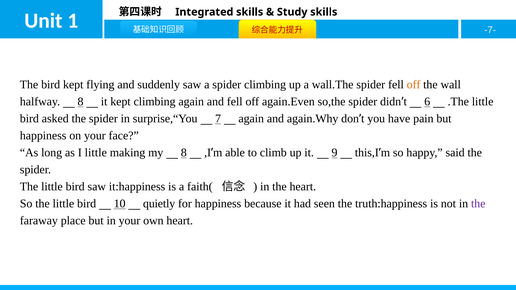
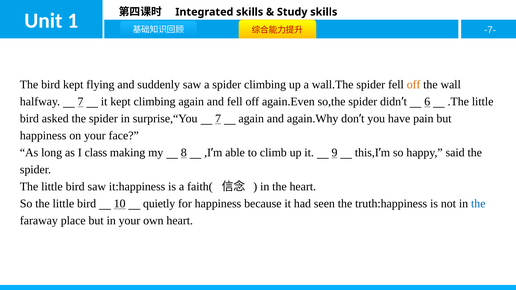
halfway 8: 8 -> 7 (81, 102)
I little: little -> class (96, 153)
the colour: purple -> blue (478, 204)
